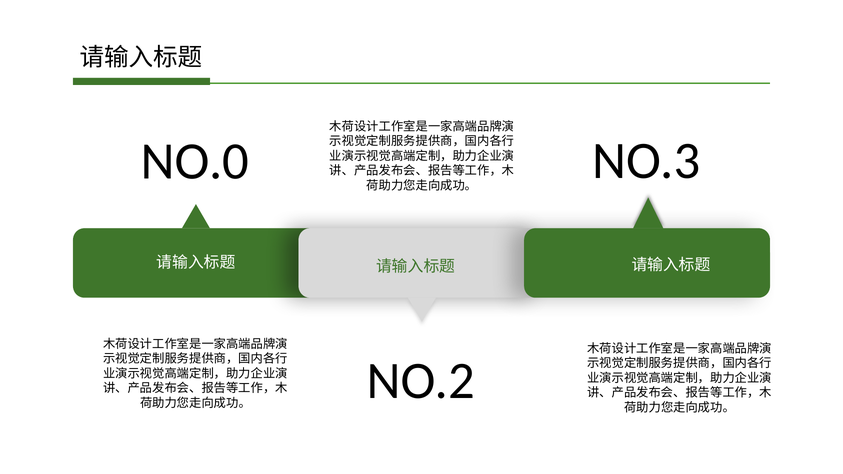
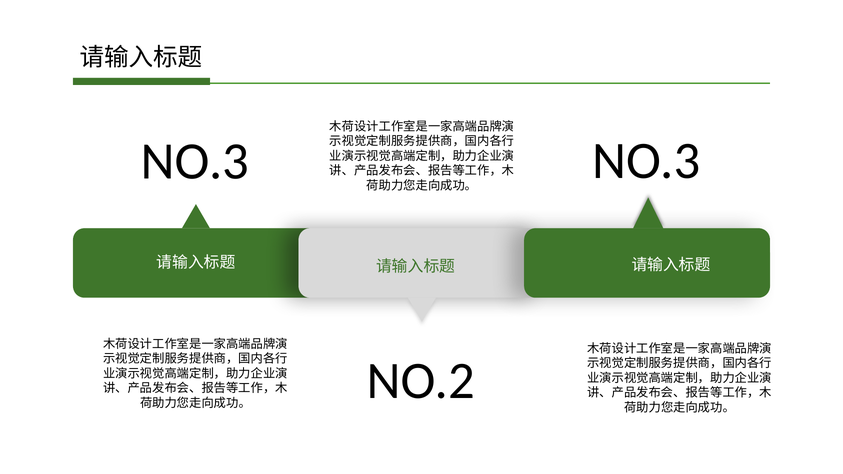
NO.0: NO.0 -> NO.3 (195, 161)
